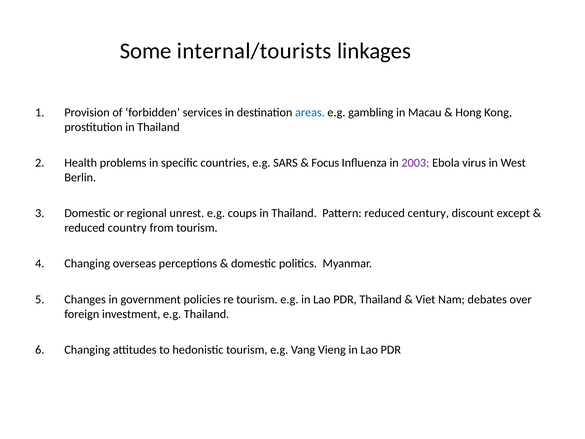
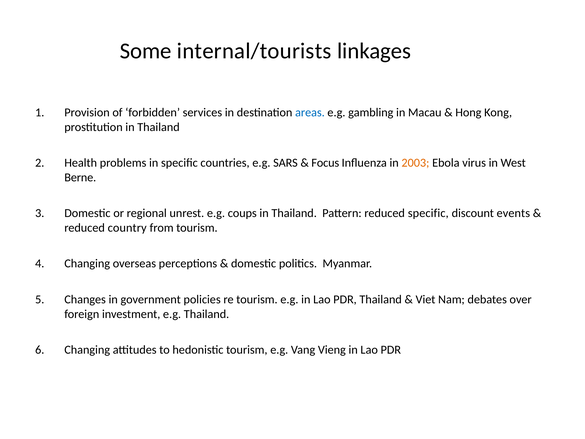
2003 colour: purple -> orange (415, 163)
Berlin: Berlin -> Berne (80, 177)
reduced century: century -> specific (428, 213)
except: except -> events (513, 213)
